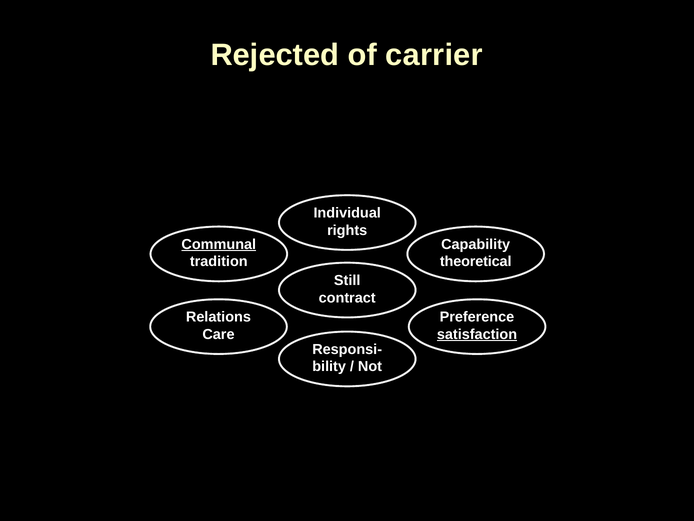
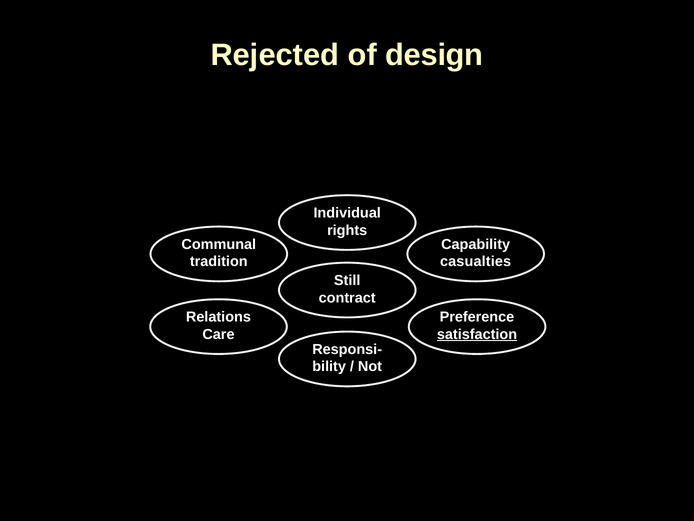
carrier: carrier -> design (434, 55)
Communal underline: present -> none (219, 244)
theoretical: theoretical -> casualties (476, 261)
